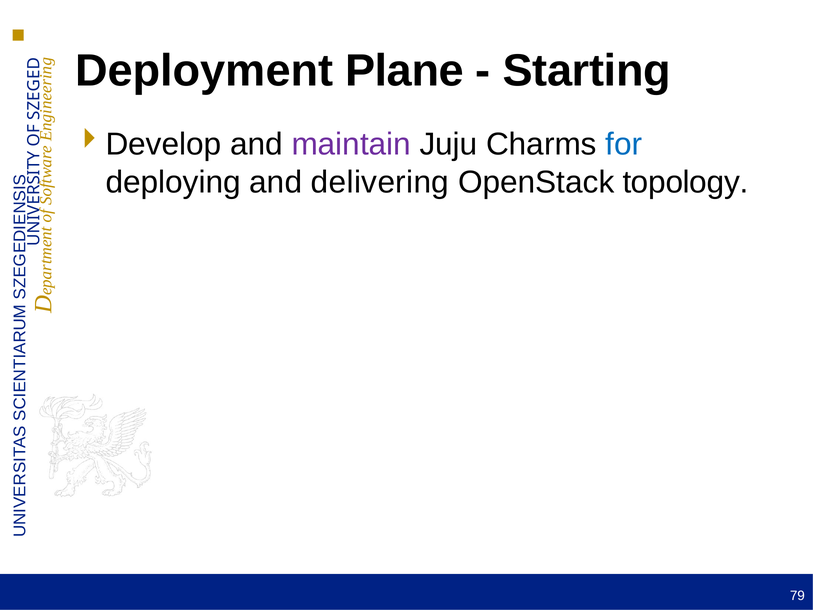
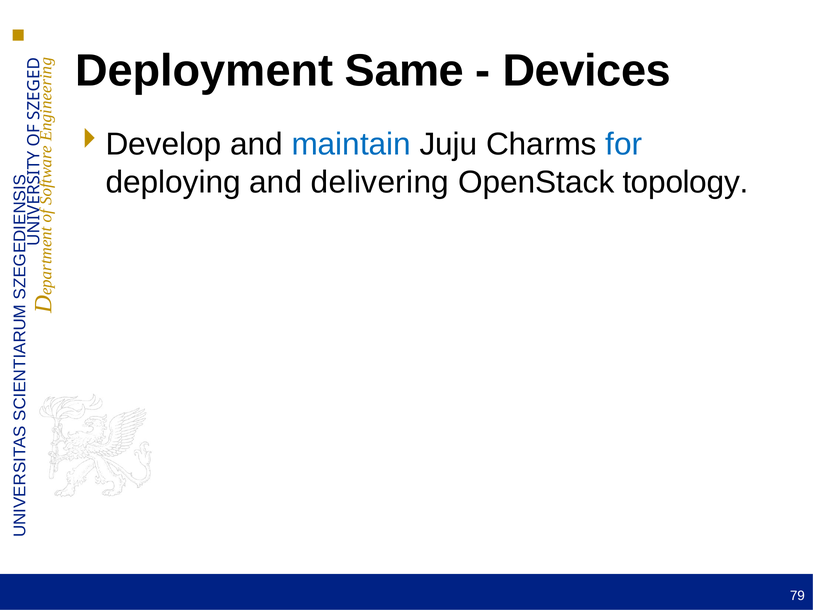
Plane: Plane -> Same (404, 71)
Starting: Starting -> Devices (587, 71)
maintain colour: purple -> blue (351, 144)
